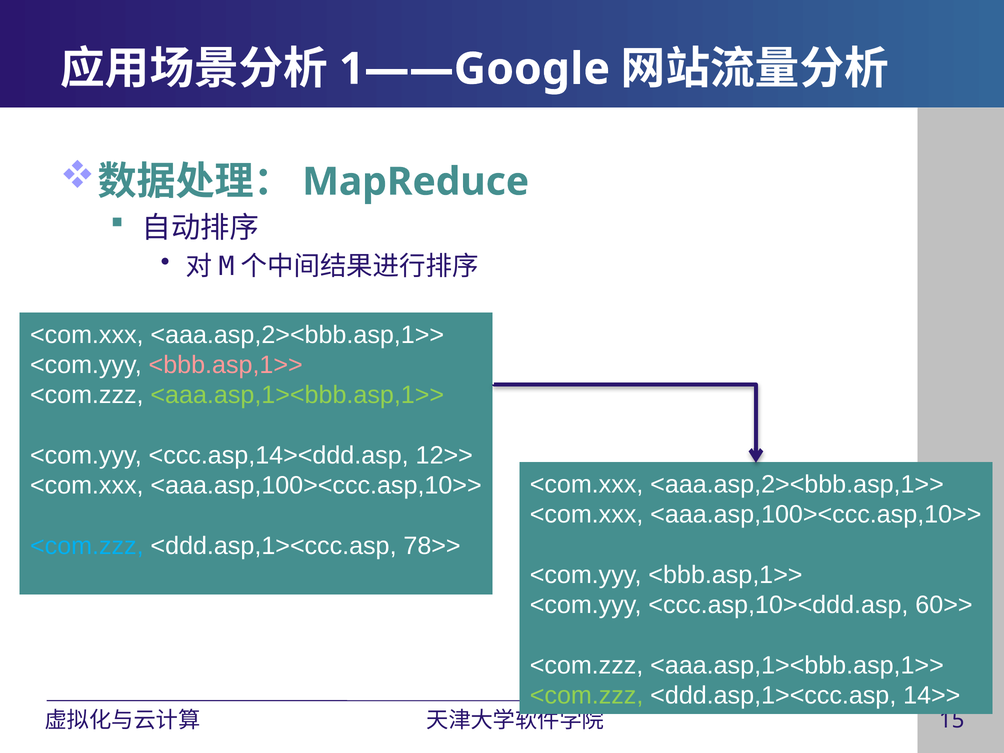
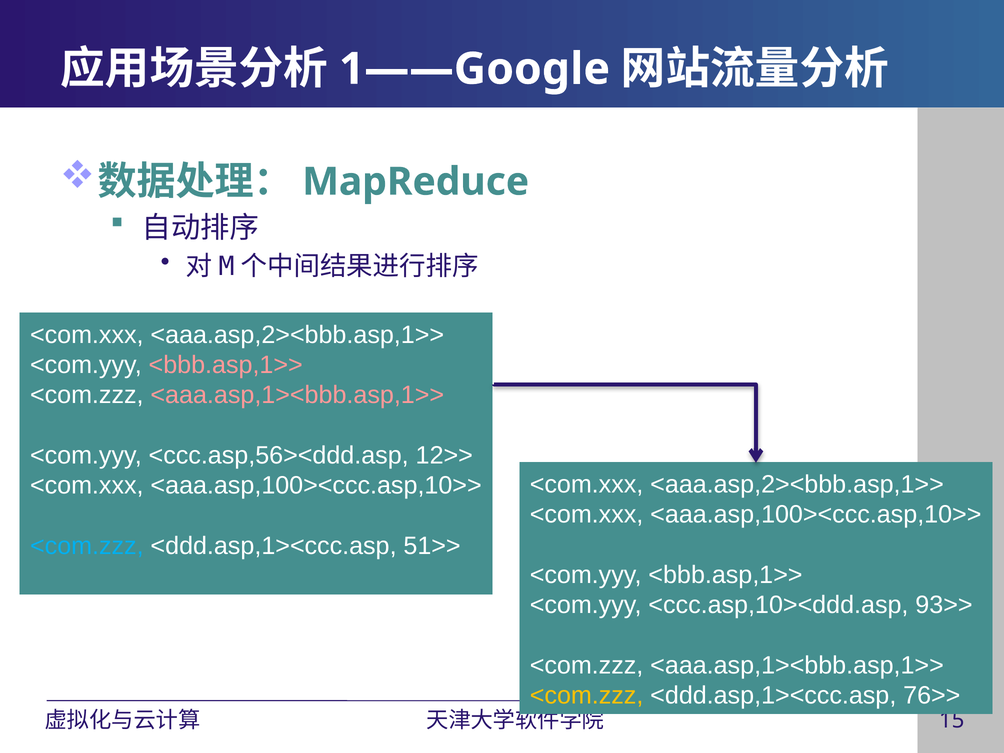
<aaa.asp,1><bbb.asp,1>> colour: light green -> pink (297, 395)
<ccc.asp,14><ddd.asp: <ccc.asp,14><ddd.asp -> <ccc.asp,56><ddd.asp (279, 455)
78>>: 78>> -> 51>> (432, 546)
60>>: 60>> -> 93>> (944, 605)
<com.zzz colour: light green -> yellow (587, 695)
14>>: 14>> -> 76>> (932, 695)
